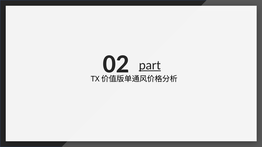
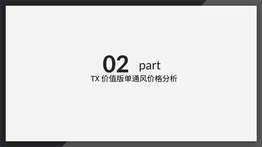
part underline: present -> none (150, 65)
